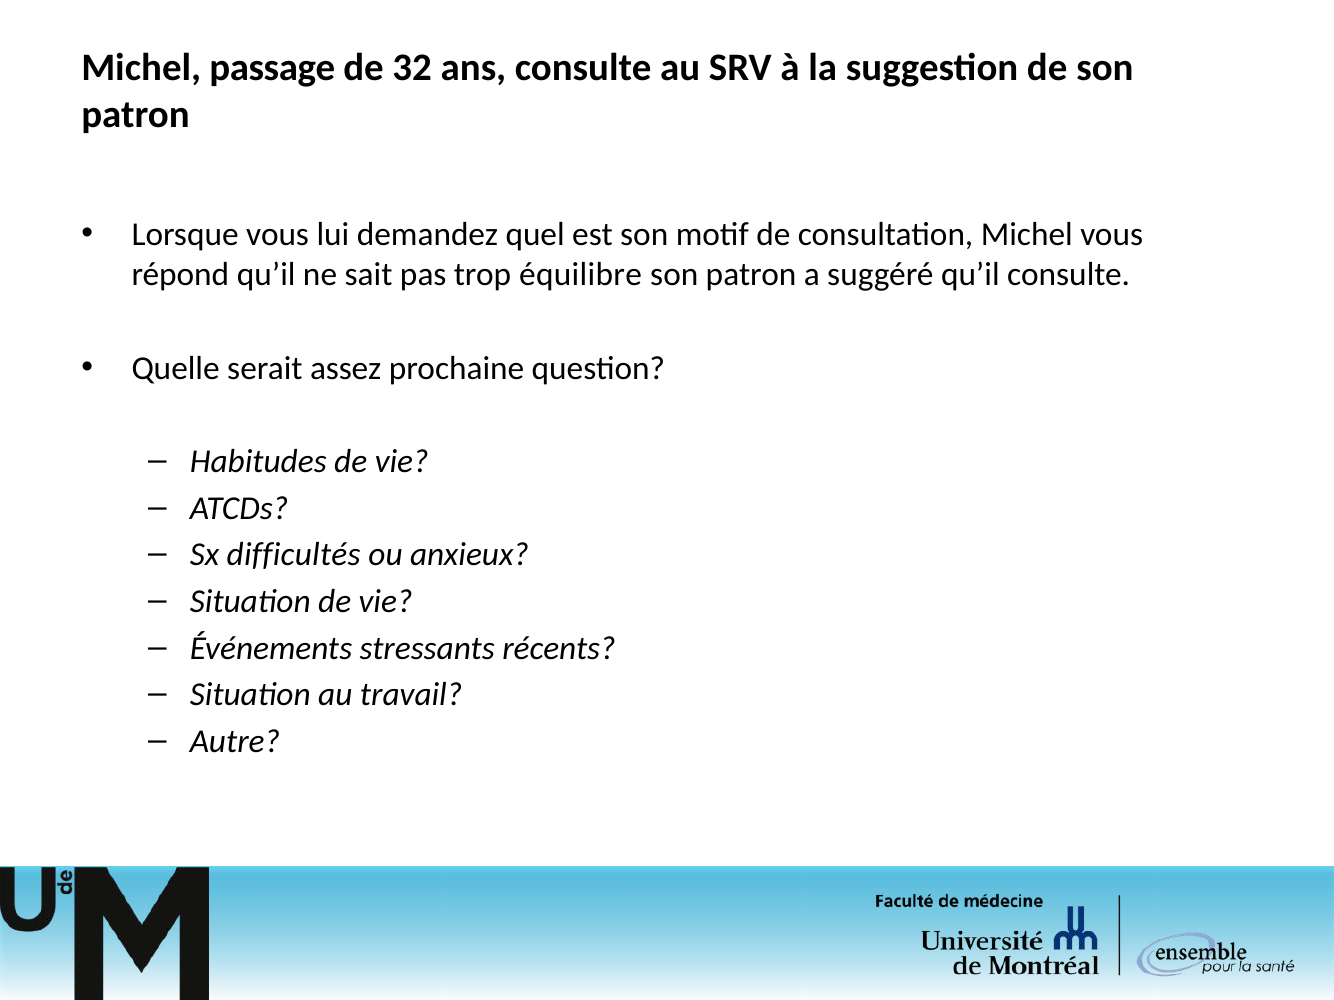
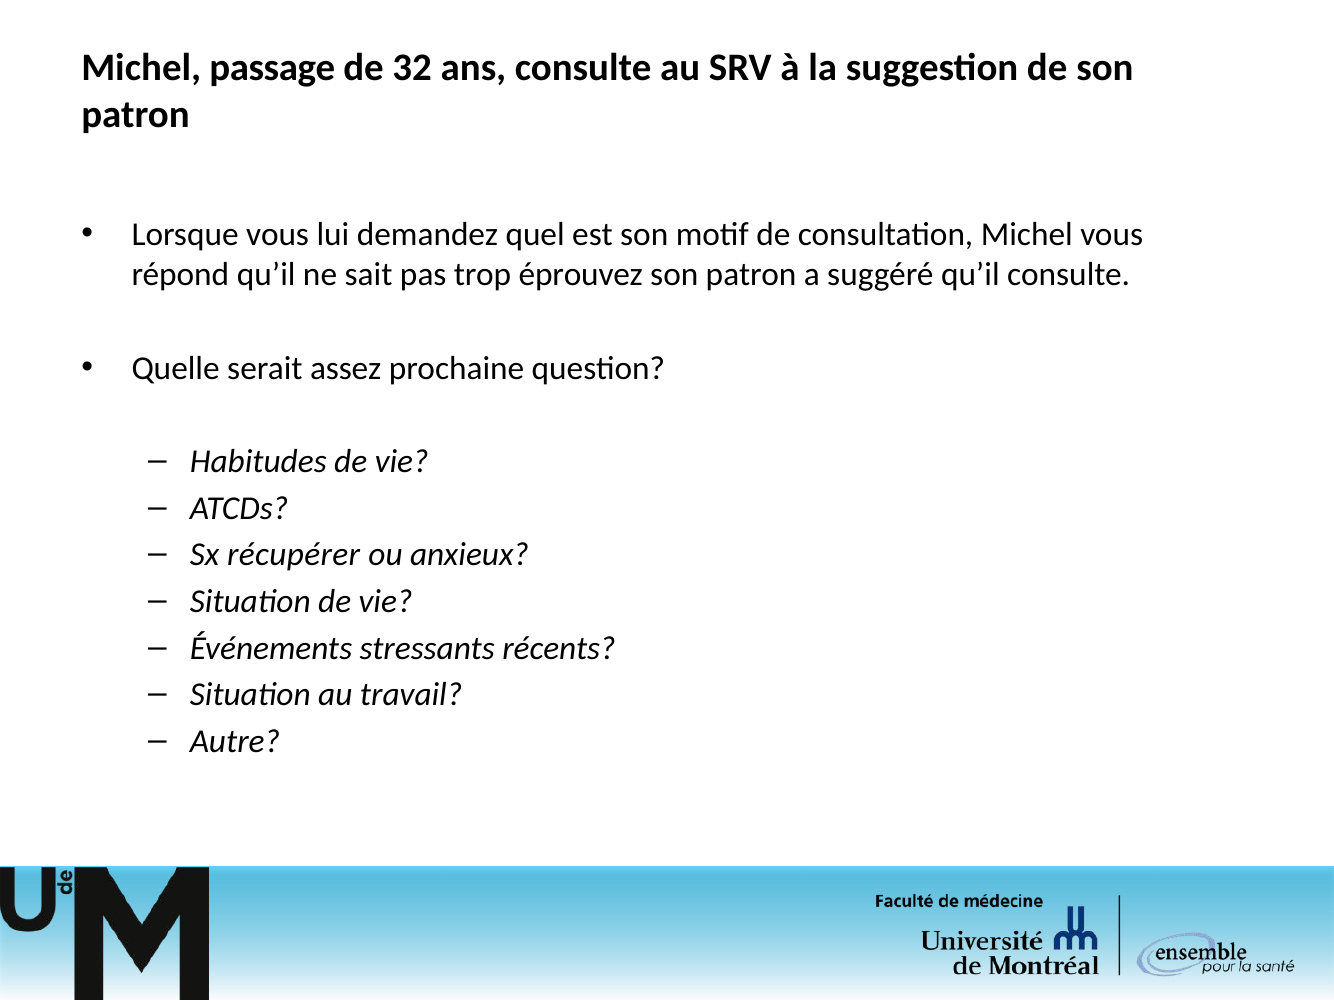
équilibre: équilibre -> éprouvez (581, 275)
difficultés: difficultés -> récupérer (294, 555)
